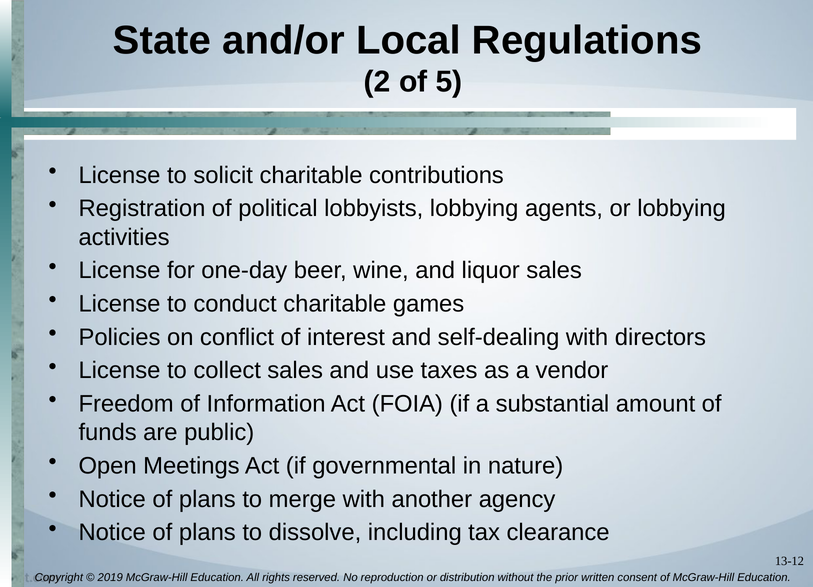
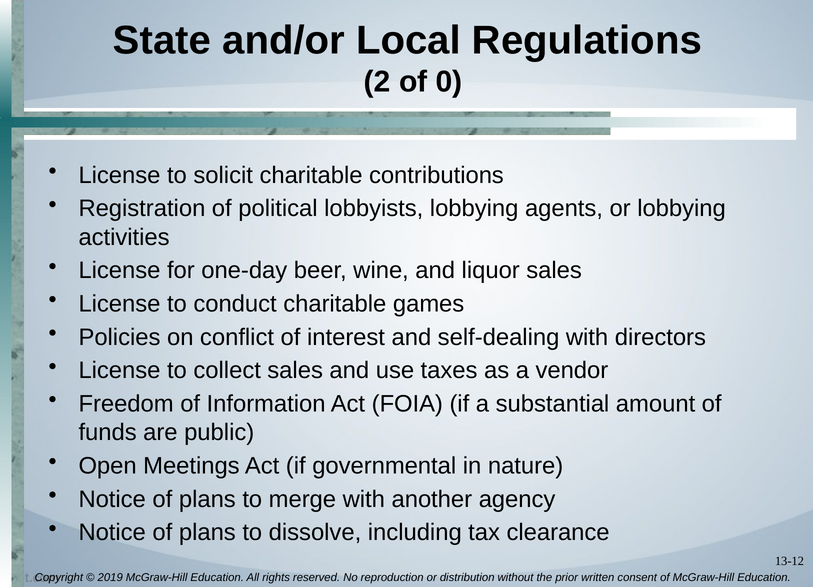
5: 5 -> 0 (449, 82)
